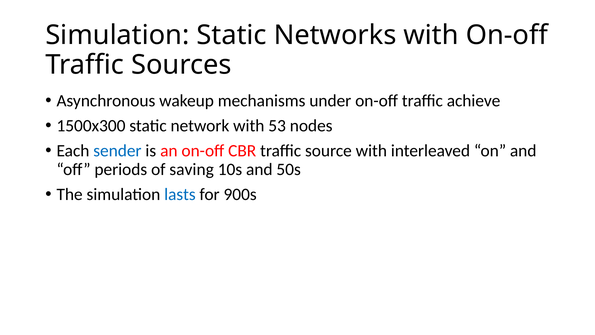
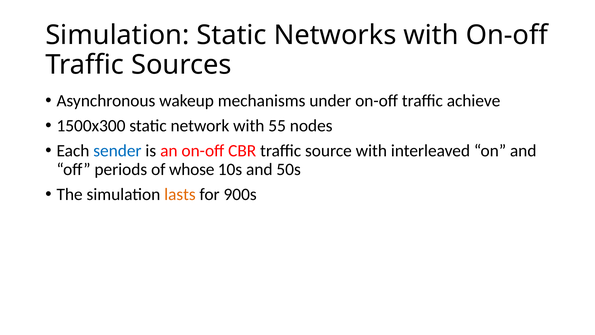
53: 53 -> 55 (277, 126)
saving: saving -> whose (192, 169)
lasts colour: blue -> orange (180, 194)
